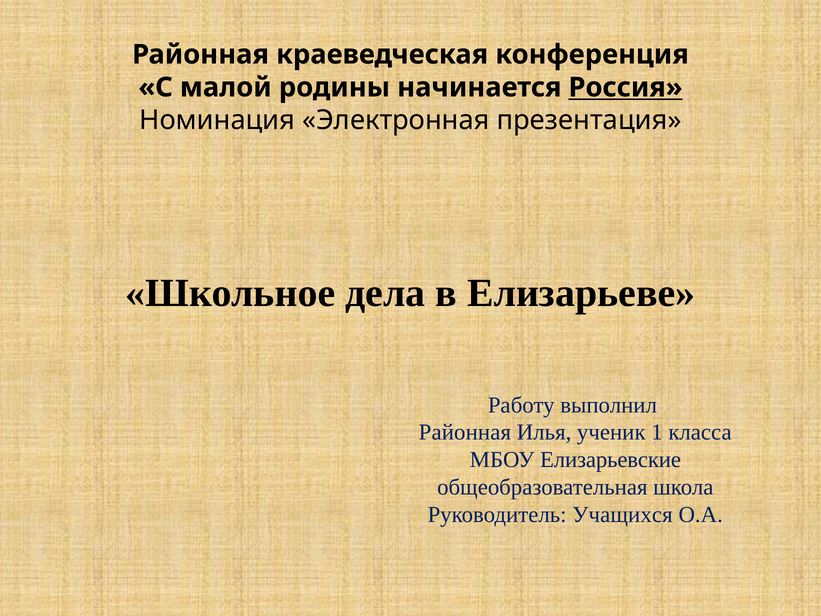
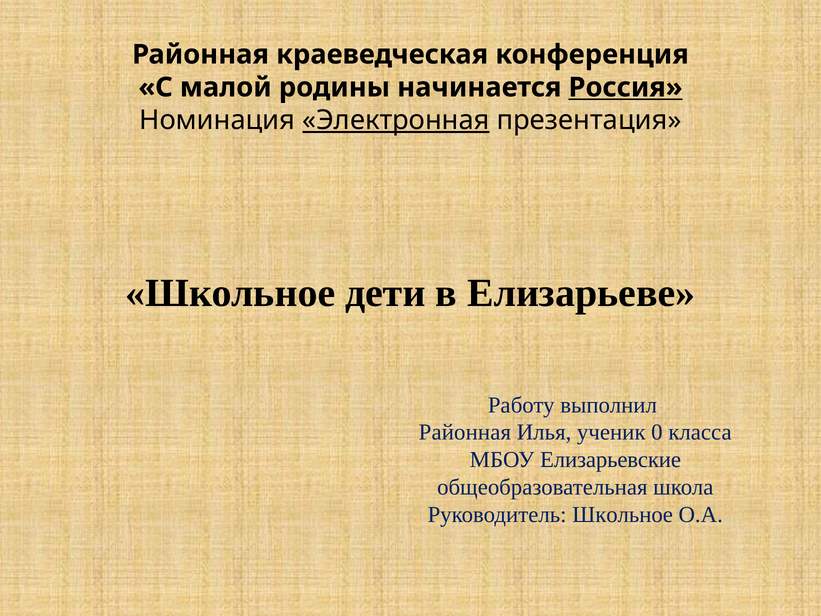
Электронная underline: none -> present (396, 120)
дела: дела -> дети (385, 293)
1: 1 -> 0 (657, 432)
Руководитель Учащихся: Учащихся -> Школьное (623, 514)
